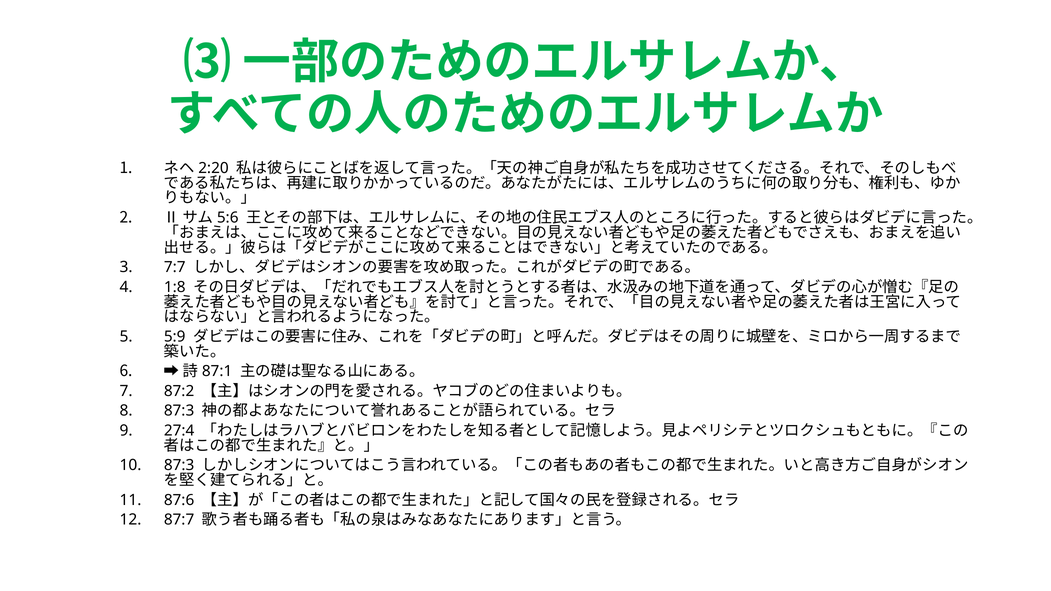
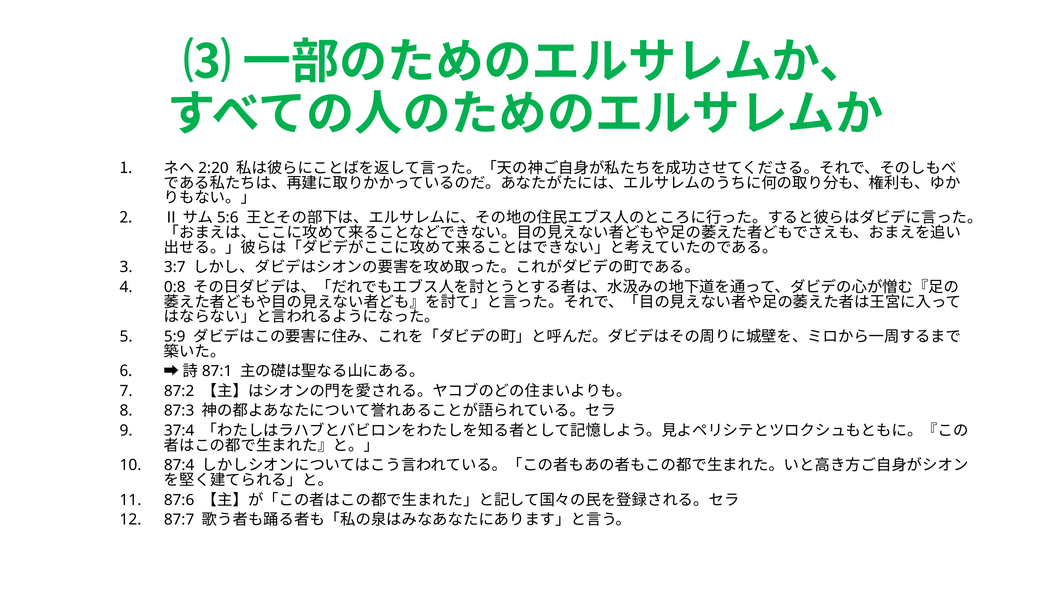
7:7: 7:7 -> 3:7 (175, 267)
1:8: 1:8 -> 0:8 (175, 287)
27:4: 27:4 -> 37:4 (179, 431)
87:3: 87:3 -> 87:4 (179, 466)
